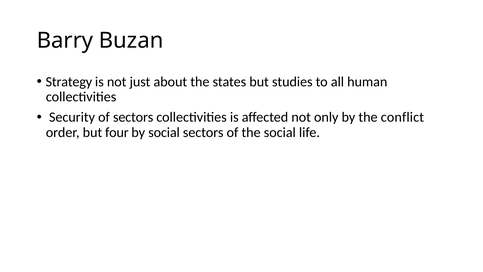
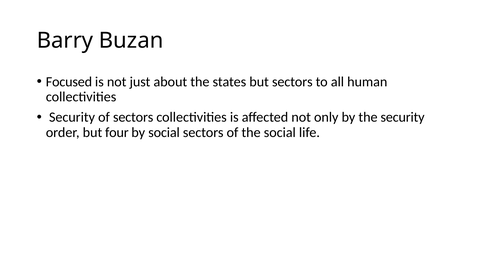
Strategy: Strategy -> Focused (69, 82)
but studies: studies -> sectors (292, 82)
the conflict: conflict -> security (403, 117)
